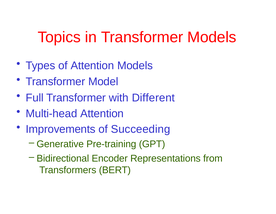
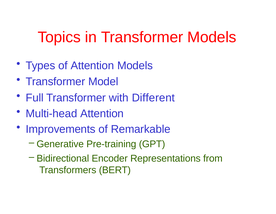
Succeeding: Succeeding -> Remarkable (141, 129)
